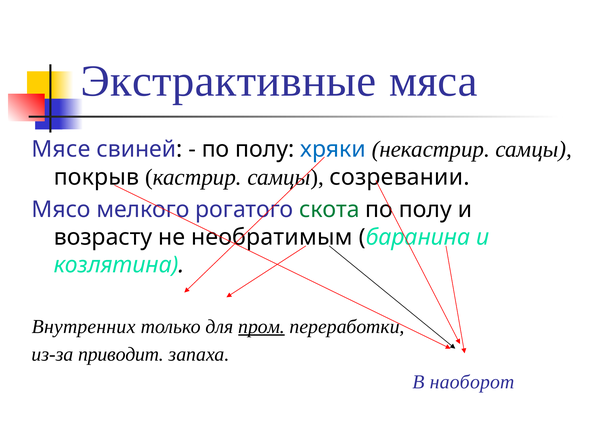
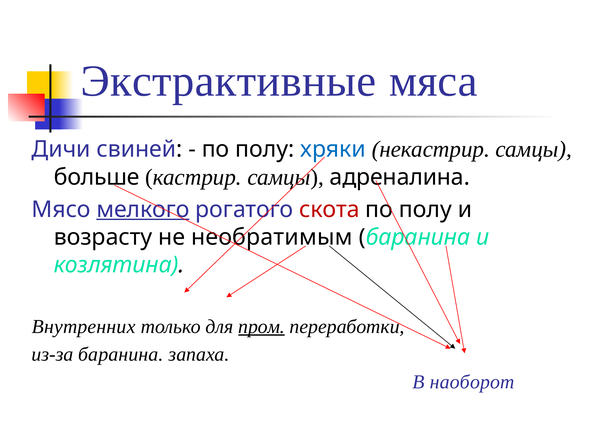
Мясе: Мясе -> Дичи (61, 149)
покрыв: покрыв -> больше (97, 177)
созревании: созревании -> адреналина (400, 177)
мелкого underline: none -> present (143, 209)
скота colour: green -> red (329, 209)
из-за приводит: приводит -> баранина (121, 354)
